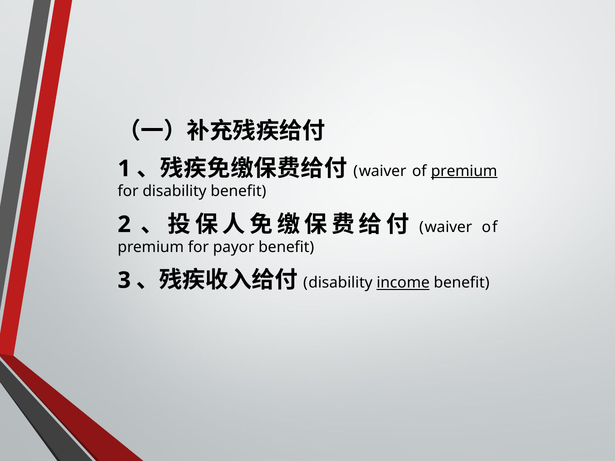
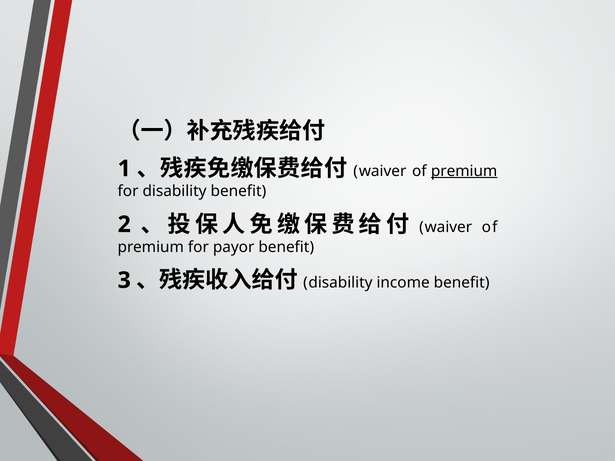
income underline: present -> none (403, 283)
